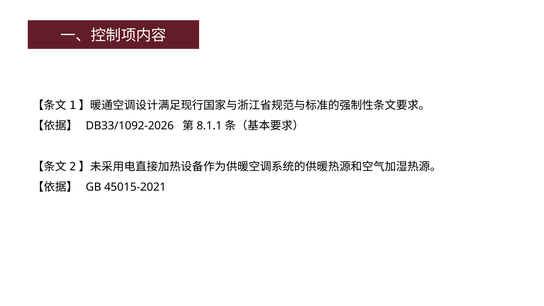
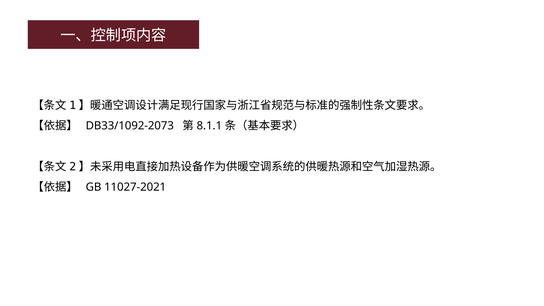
DB33/1092-2026: DB33/1092-2026 -> DB33/1092-2073 (130, 126)
45015-2021: 45015-2021 -> 11027-2021 (135, 187)
